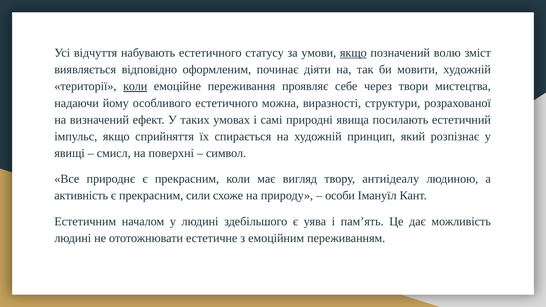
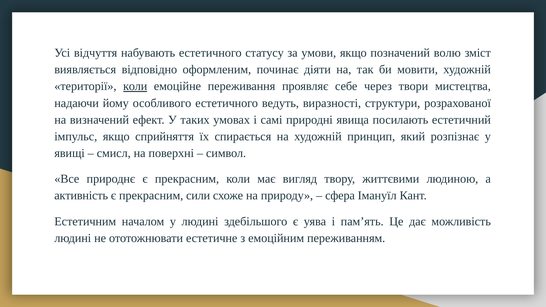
якщо underline: present -> none (353, 53)
можна: можна -> ведуть (280, 103)
антиідеалу: антиідеалу -> життєвими (391, 179)
особи: особи -> сфера (340, 196)
